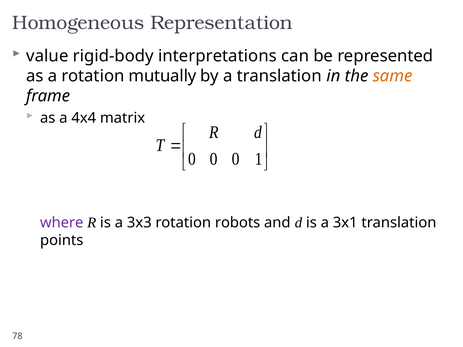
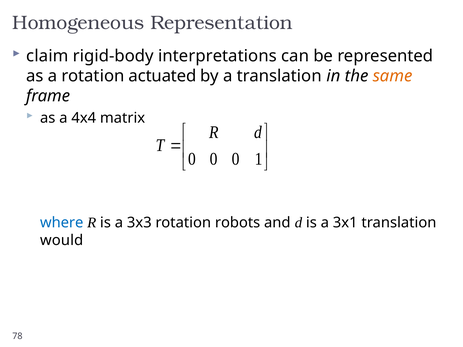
value: value -> claim (47, 56)
mutually: mutually -> actuated (162, 76)
where colour: purple -> blue (62, 223)
points: points -> would (62, 240)
